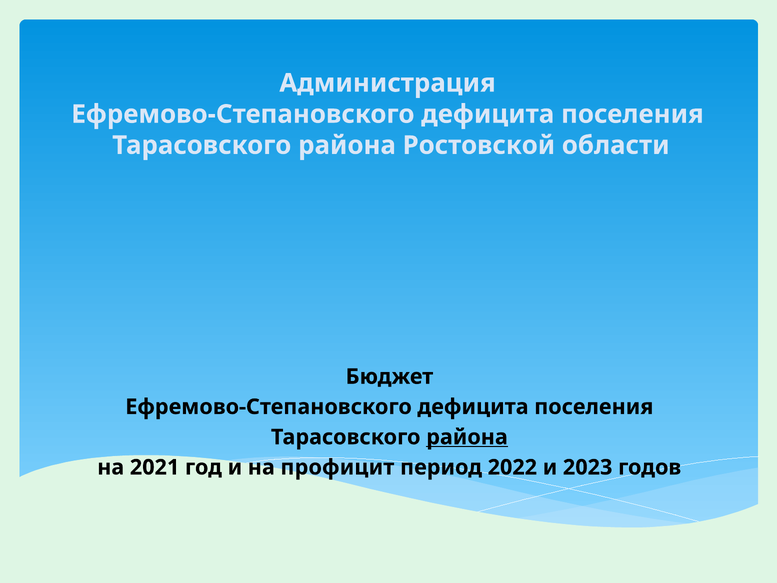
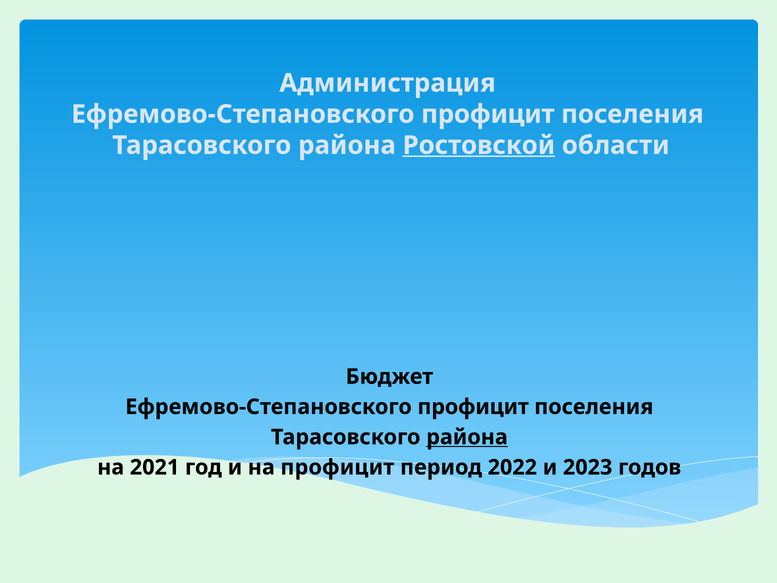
дефицита: дефицита -> профицит (488, 114)
Ростовской underline: none -> present (479, 145)
дефицита: дефицита -> профицит (473, 407)
